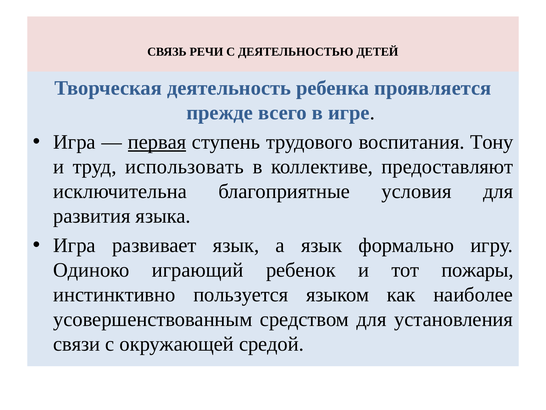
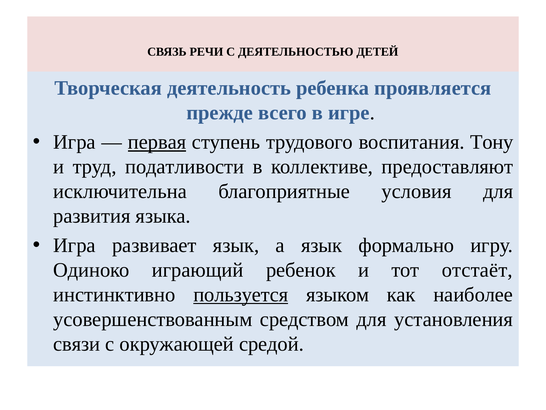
использовать: использовать -> податливости (185, 167)
пожары: пожары -> отстаёт (477, 270)
пользуется underline: none -> present (241, 294)
